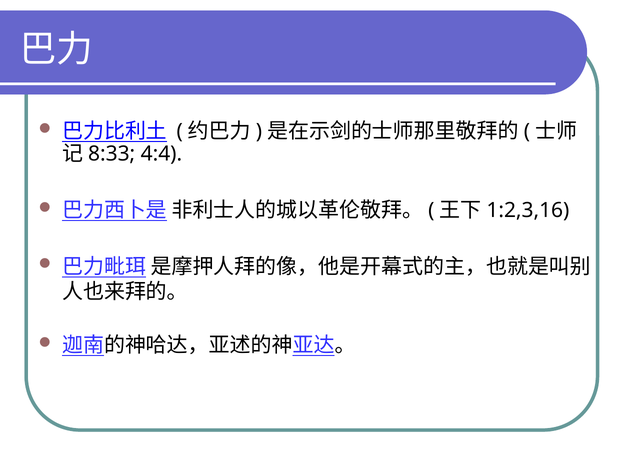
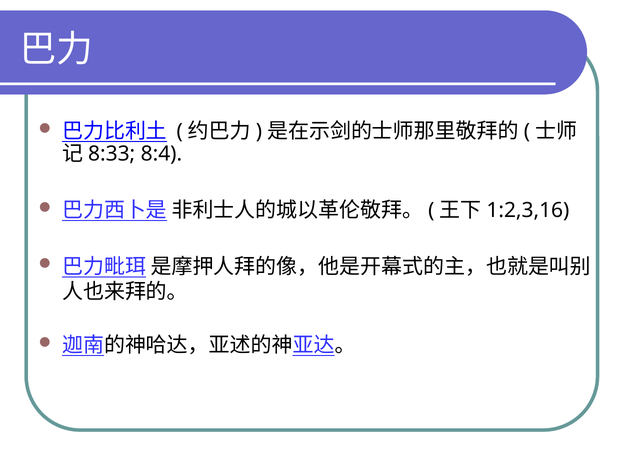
4:4: 4:4 -> 8:4 (161, 154)
